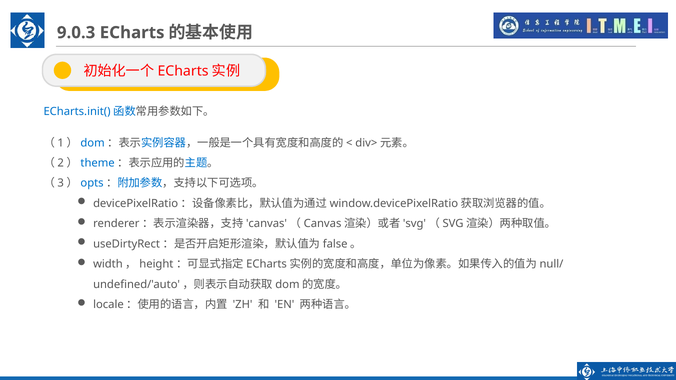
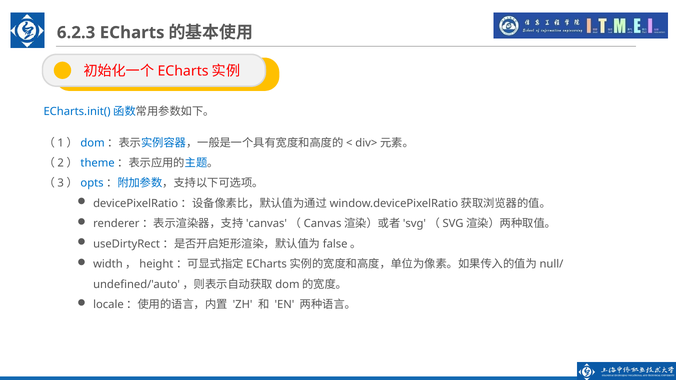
9.0.3: 9.0.3 -> 6.2.3 (76, 33)
